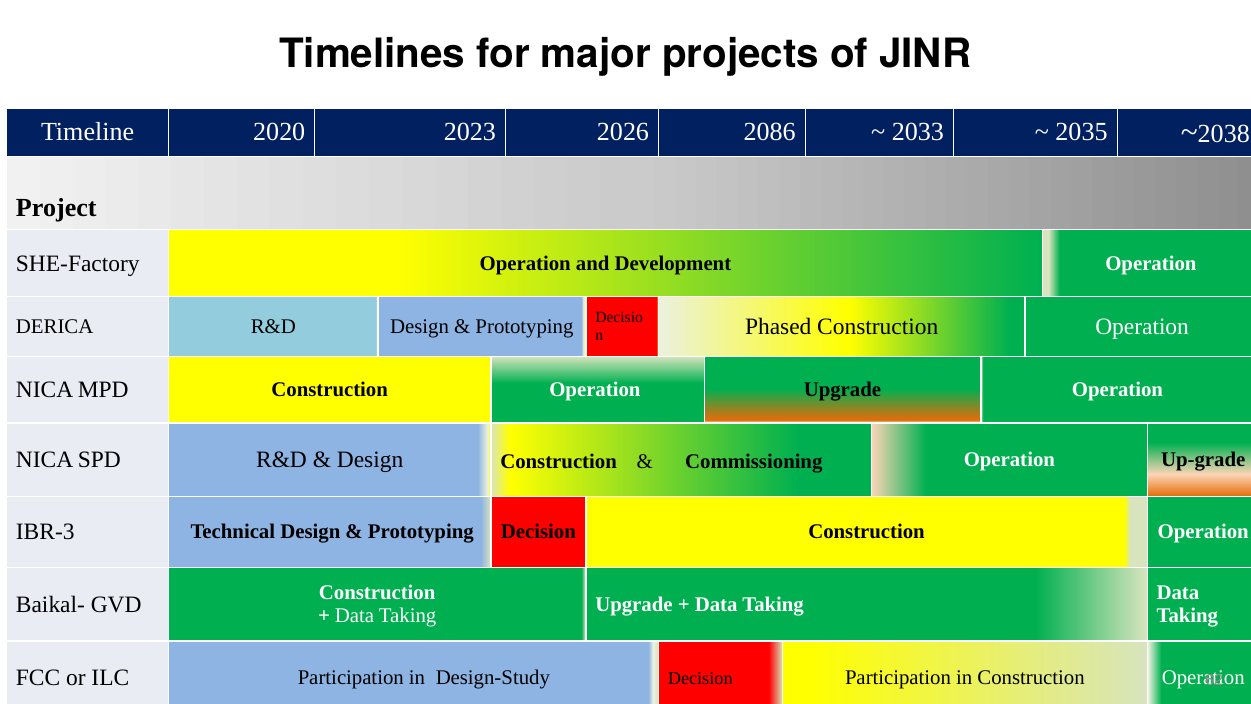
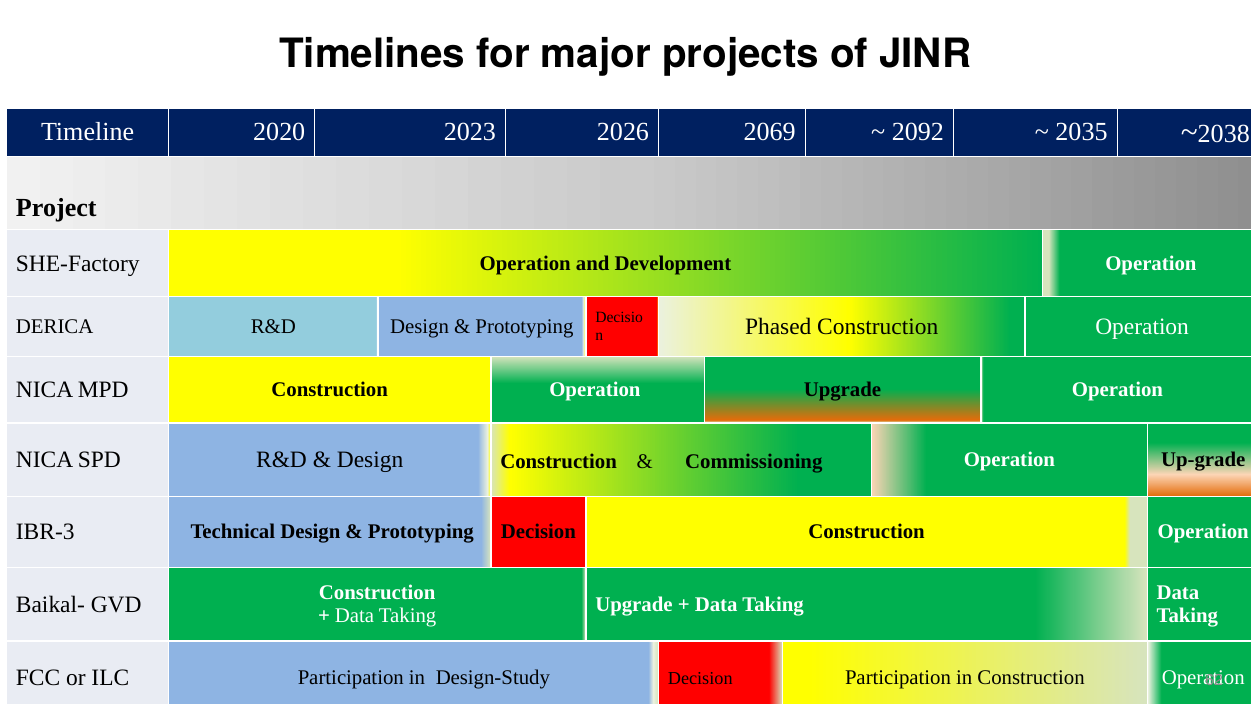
2086: 2086 -> 2069 (770, 132)
2033: 2033 -> 2092 (918, 132)
